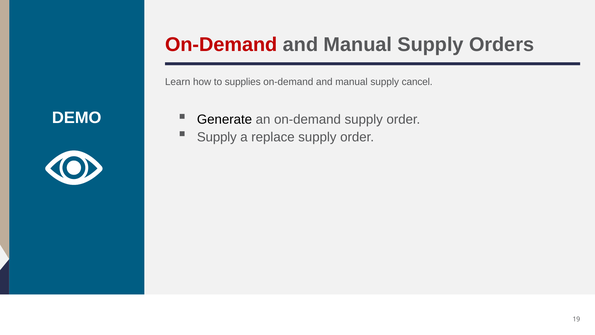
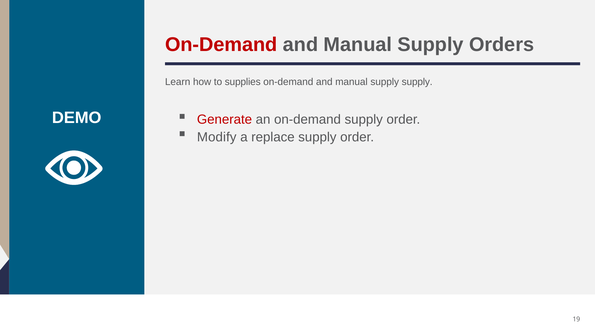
supply cancel: cancel -> supply (417, 82)
Generate colour: black -> red (224, 119)
Supply: Supply -> Modify (217, 137)
